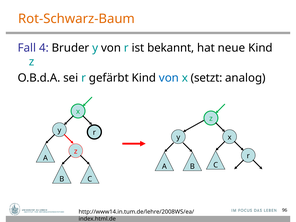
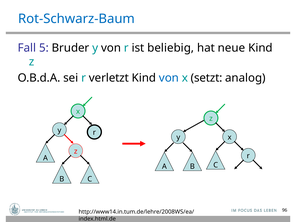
Rot-Schwarz-Baum colour: orange -> blue (77, 19)
4: 4 -> 5 (44, 48)
bekannt: bekannt -> beliebig (171, 48)
gefärbt: gefärbt -> verletzt (109, 78)
